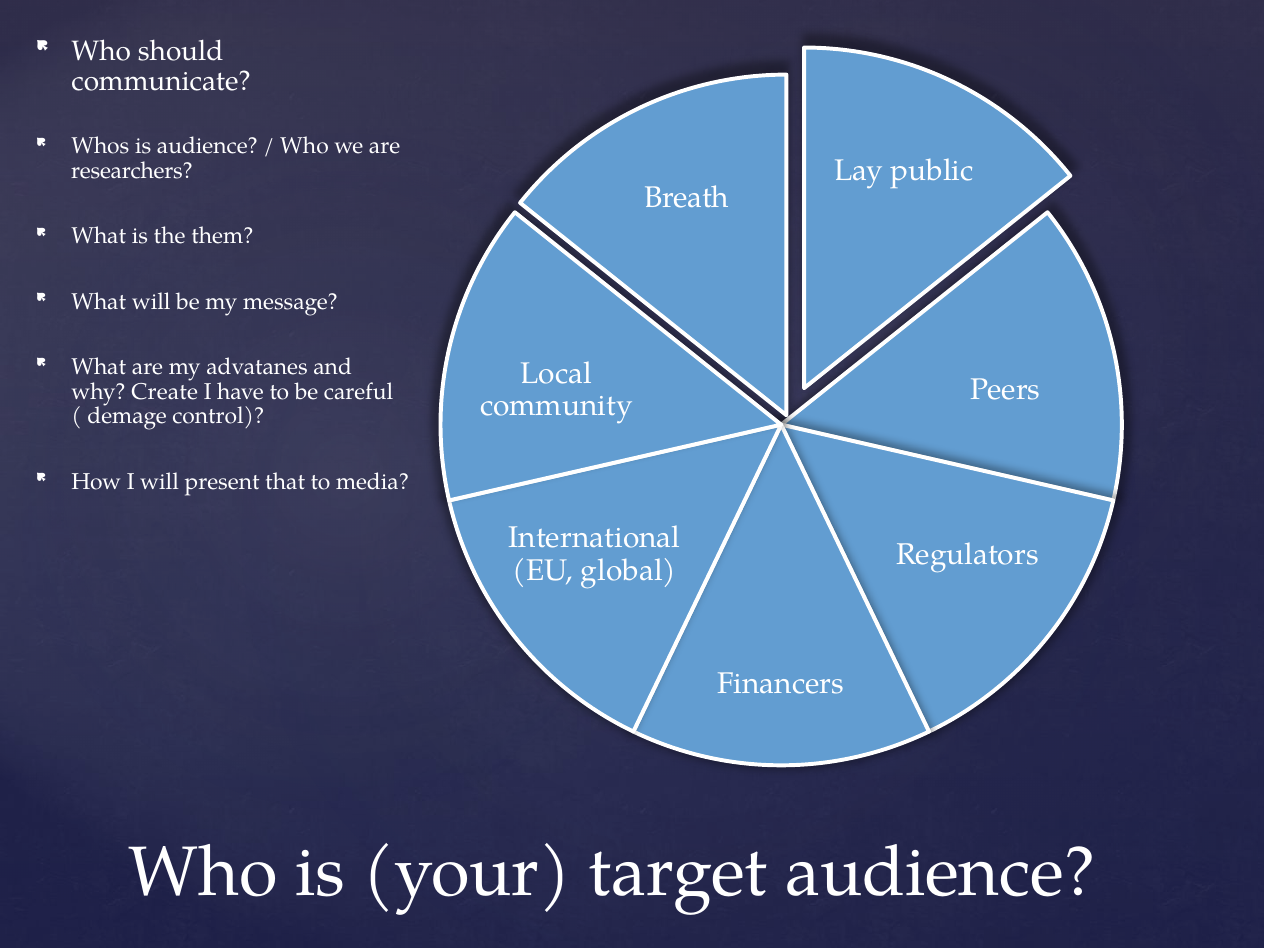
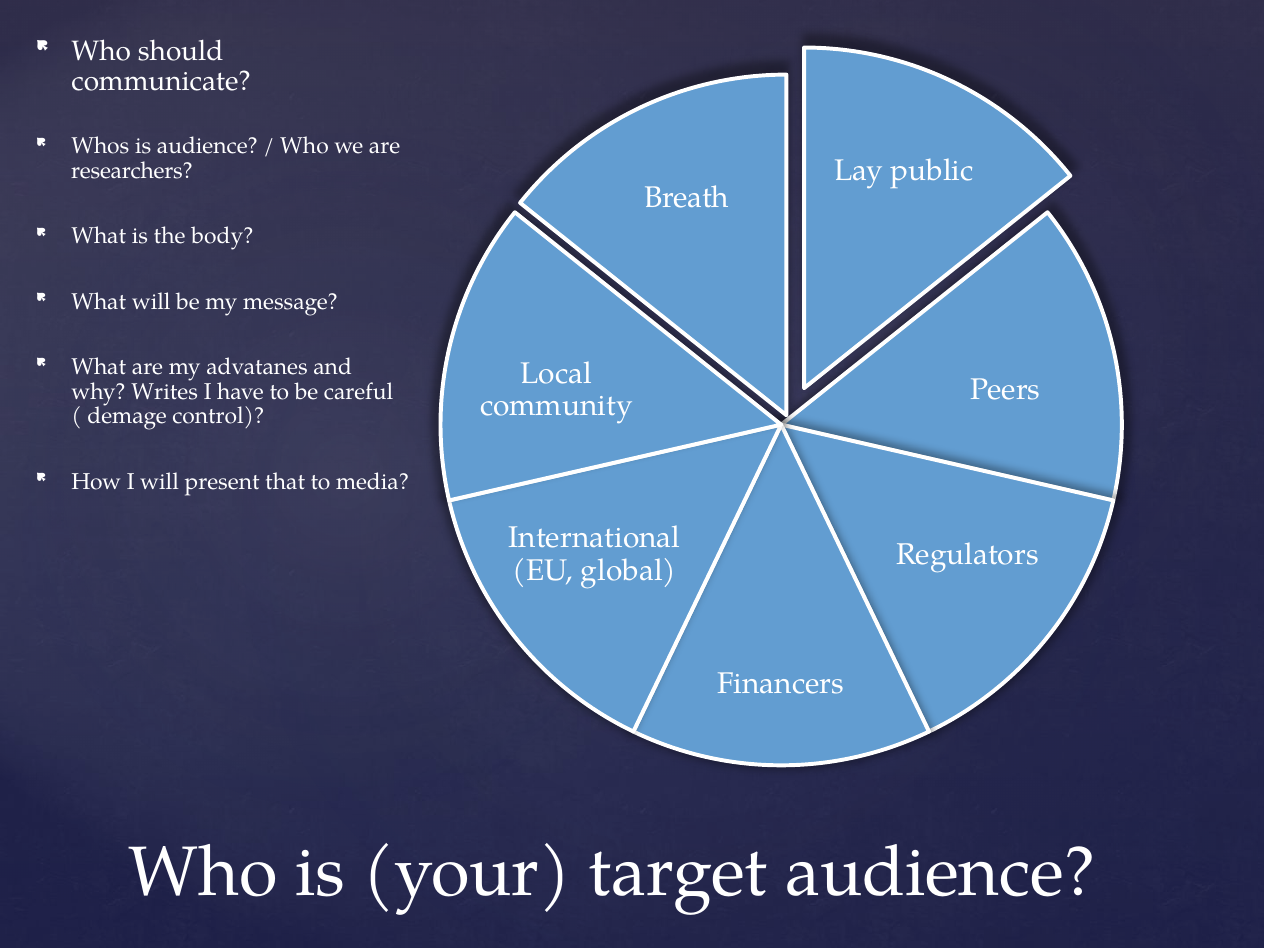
them: them -> body (222, 236)
Create: Create -> Writes (165, 392)
